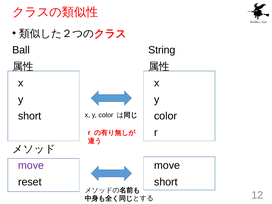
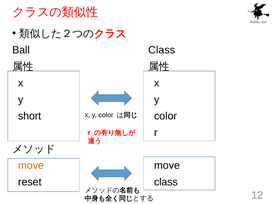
Ball String: String -> Class (162, 50)
move colour: purple -> orange (31, 165)
reset short: short -> class (166, 182)
